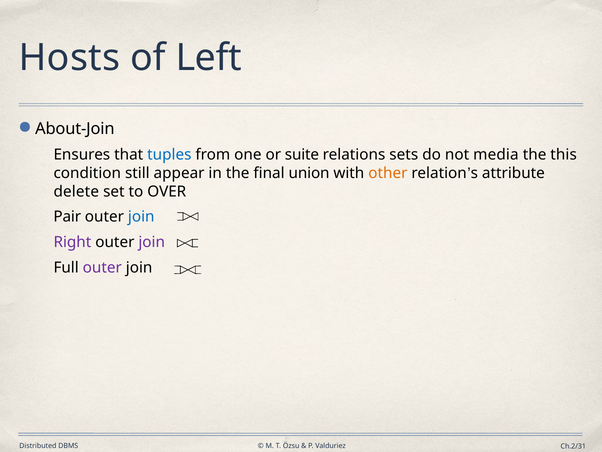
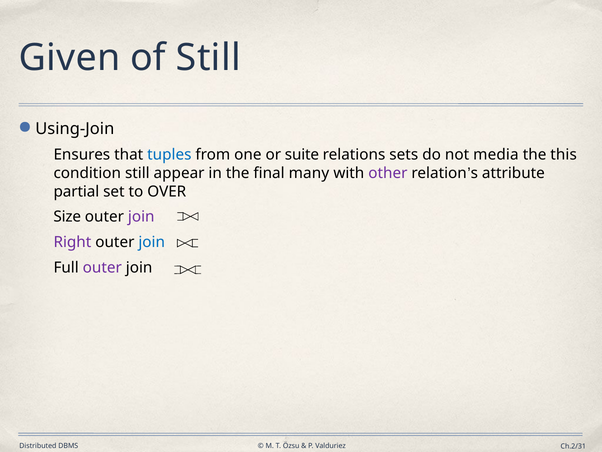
Hosts: Hosts -> Given (70, 58)
of Left: Left -> Still (208, 58)
About-Join: About-Join -> Using-Join (75, 129)
union: union -> many (309, 173)
other colour: orange -> purple (388, 173)
delete: delete -> partial (76, 191)
Pair: Pair -> Size (67, 217)
join colour: blue -> purple (141, 217)
join colour: purple -> blue (152, 242)
